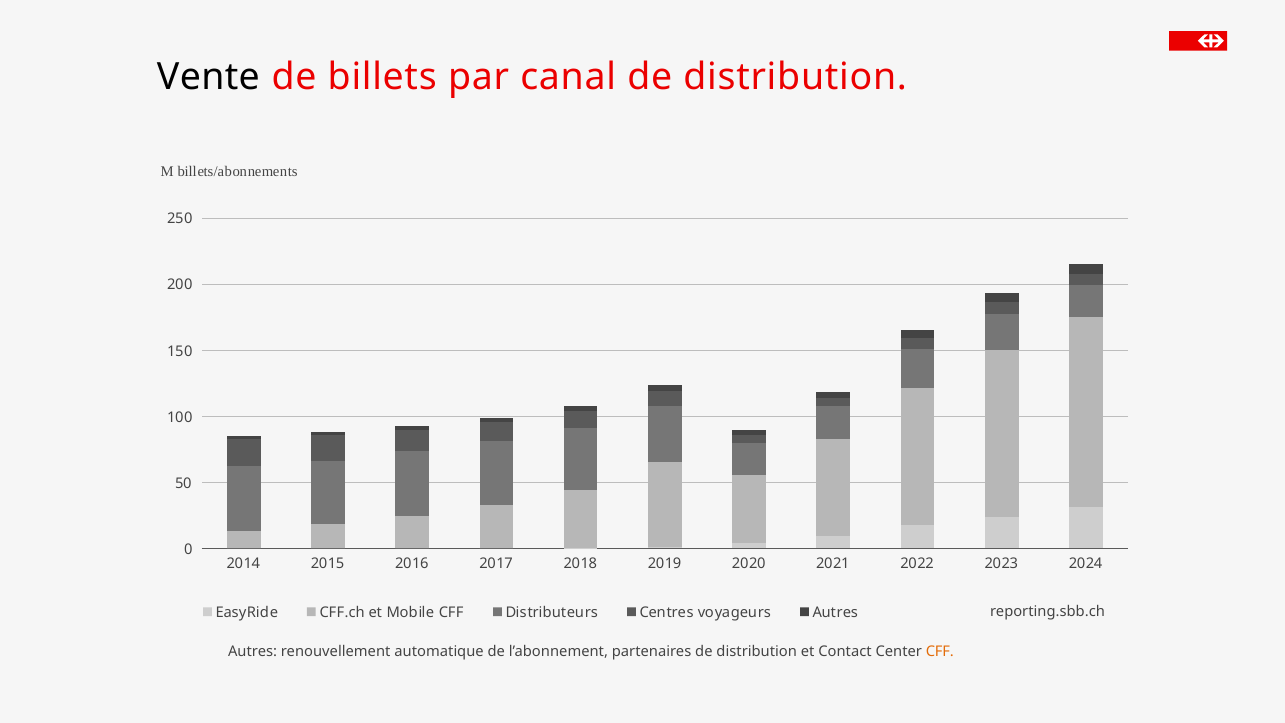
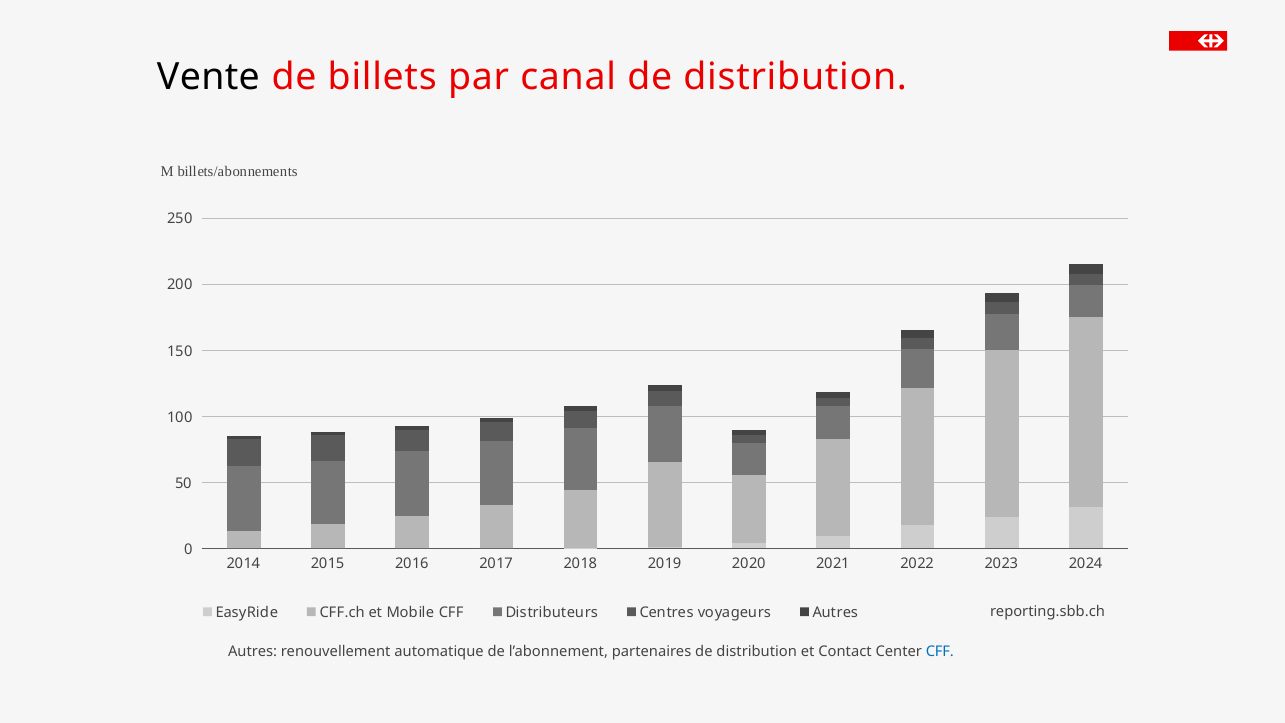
CFF colour: orange -> blue (940, 651)
